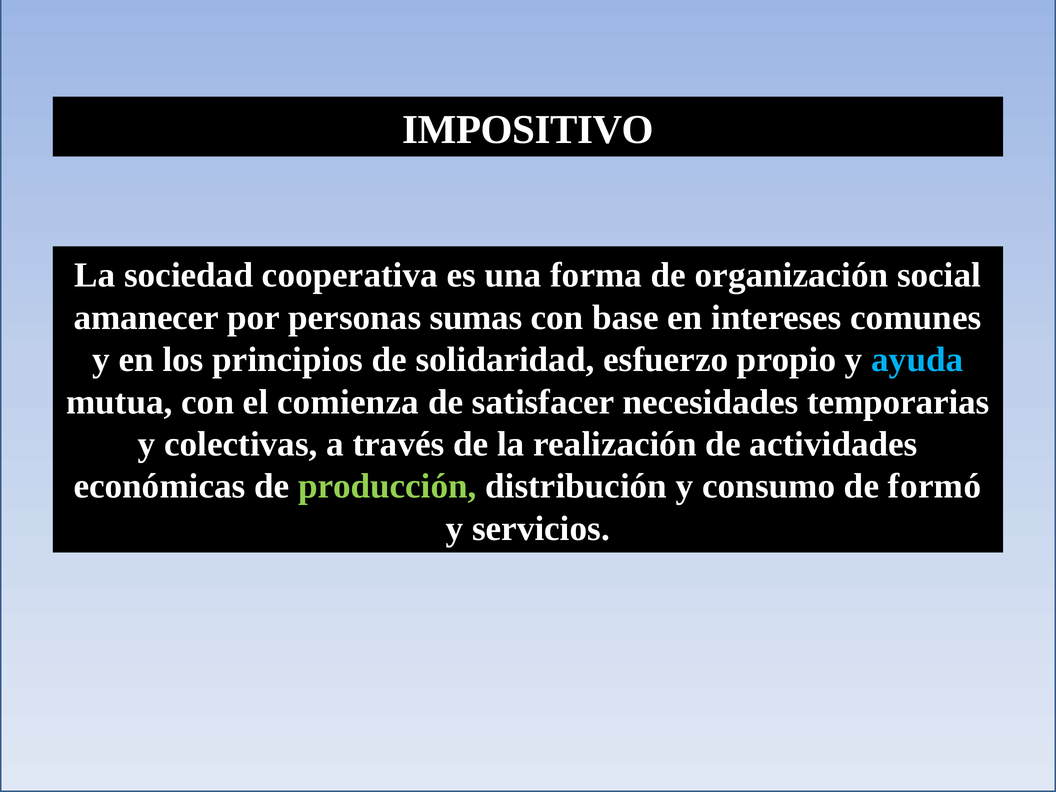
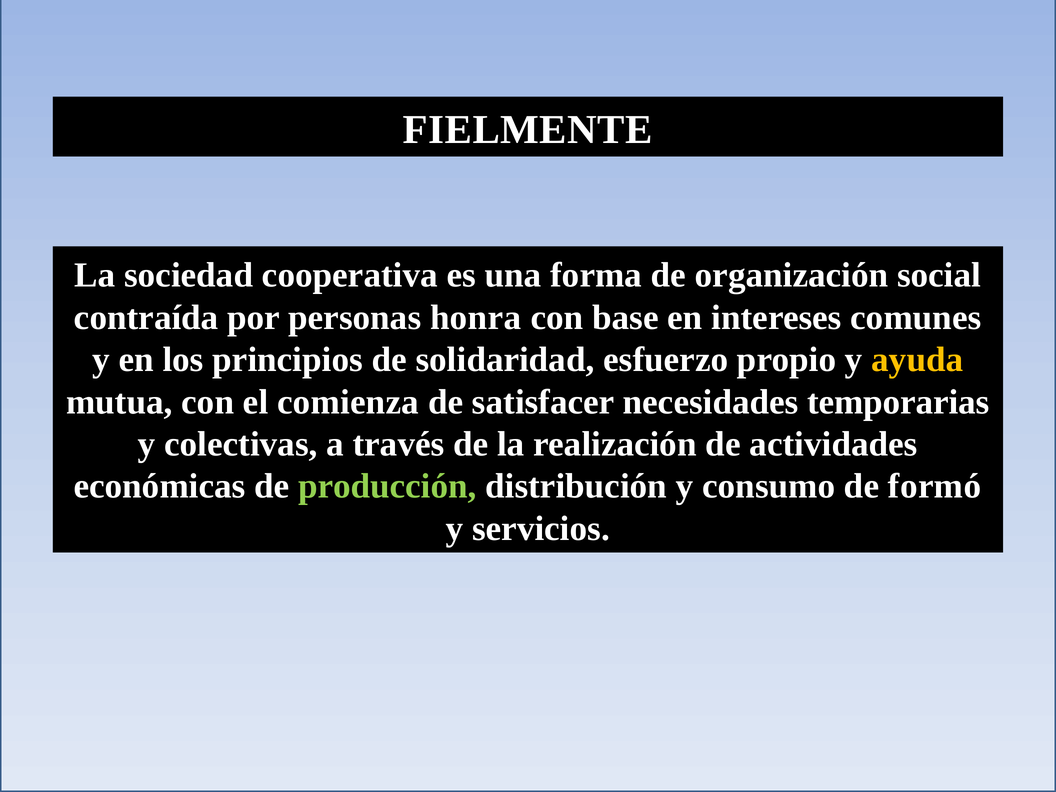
IMPOSITIVO: IMPOSITIVO -> FIELMENTE (528, 129)
amanecer: amanecer -> contraída (146, 317)
sumas: sumas -> honra (476, 317)
ayuda colour: light blue -> yellow (917, 360)
